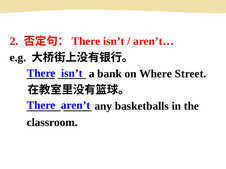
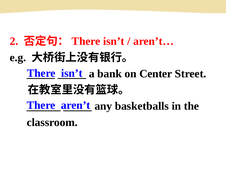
Where: Where -> Center (156, 74)
